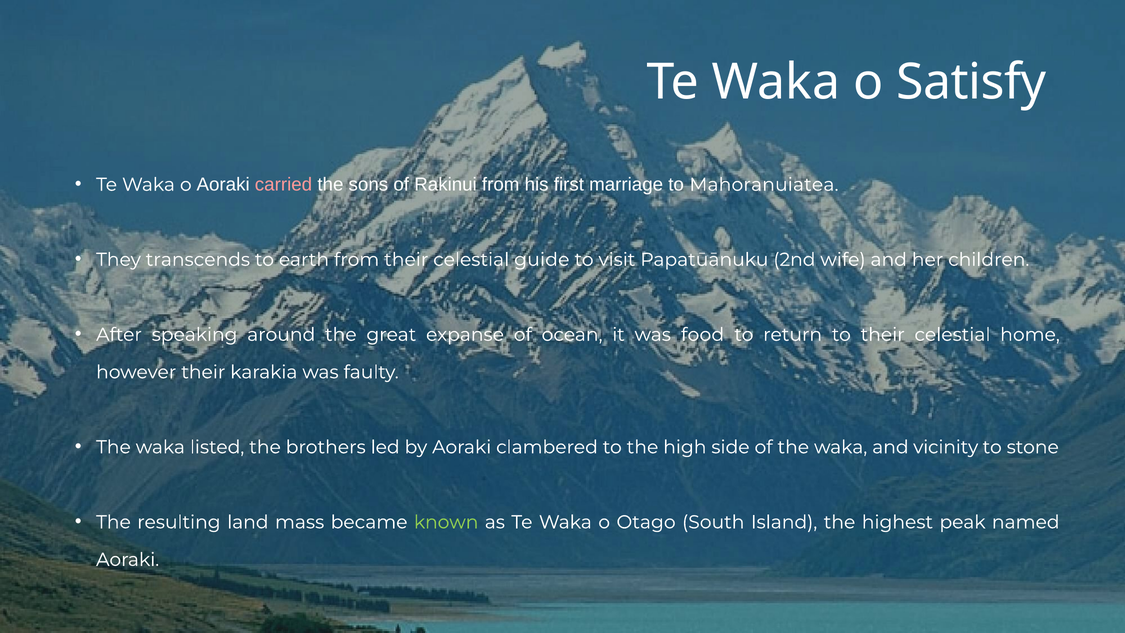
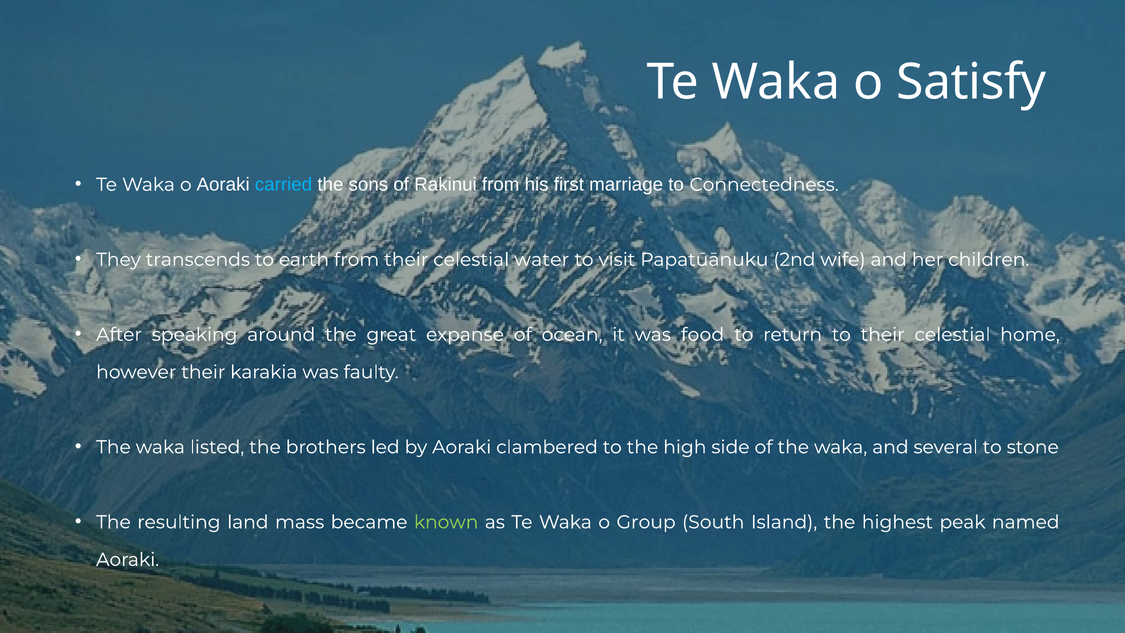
carried colour: pink -> light blue (284, 185)
Mahoranuiatea: Mahoranuiatea -> Connectedness (764, 185)
guide: guide -> water (542, 260)
vicinity: vicinity -> several (946, 447)
Otago: Otago -> Group (646, 522)
